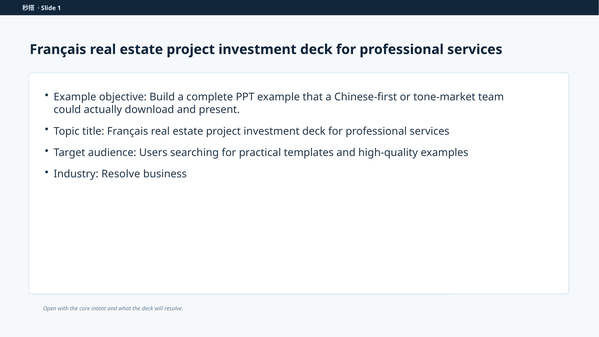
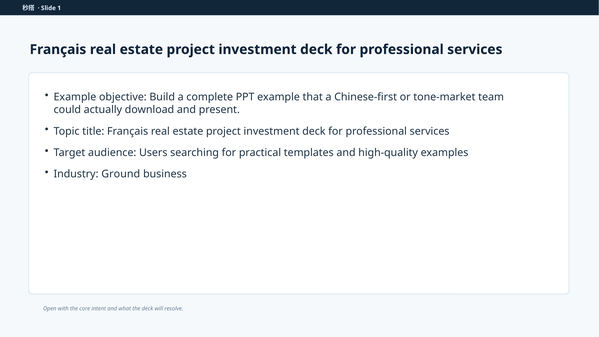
Industry Resolve: Resolve -> Ground (121, 174)
